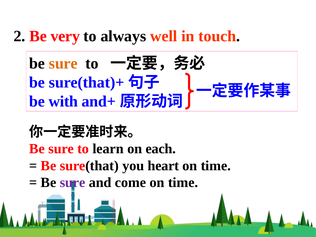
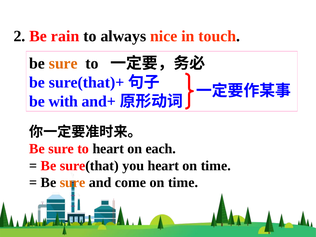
very: very -> rain (65, 36)
well: well -> nice (164, 36)
to learn: learn -> heart (108, 149)
sure colour: purple -> orange (73, 182)
